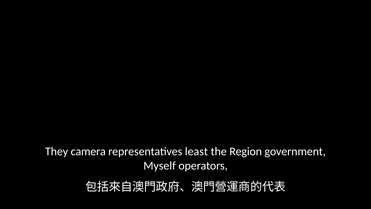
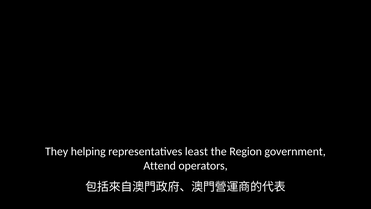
camera: camera -> helping (88, 151)
Myself: Myself -> Attend (160, 165)
